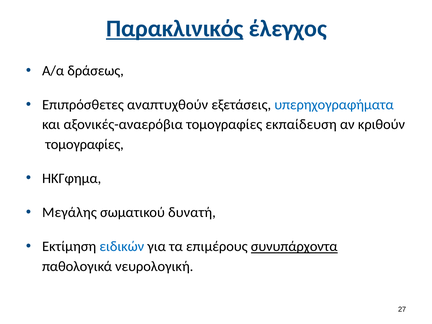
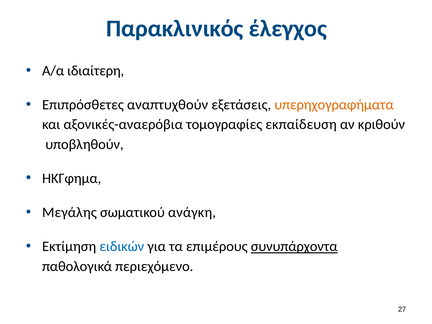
Παρακλινικός underline: present -> none (175, 29)
δράσεως: δράσεως -> ιδιαίτερη (96, 71)
υπερηχογραφήματα colour: blue -> orange (334, 105)
τομογραφίες: τομογραφίες -> υποβληθούν (84, 144)
δυνατή: δυνατή -> ανάγκη (192, 212)
νευρολογική: νευρολογική -> περιεχόμενο (154, 266)
